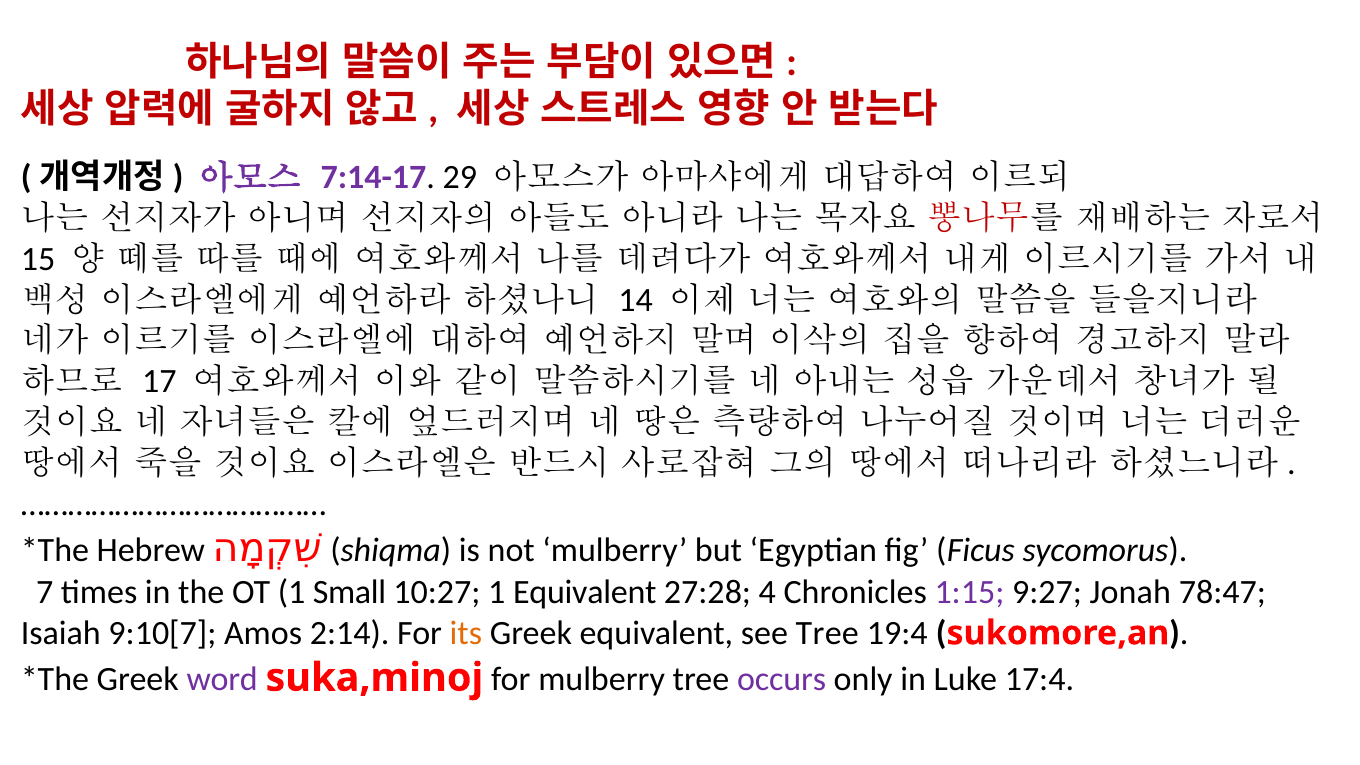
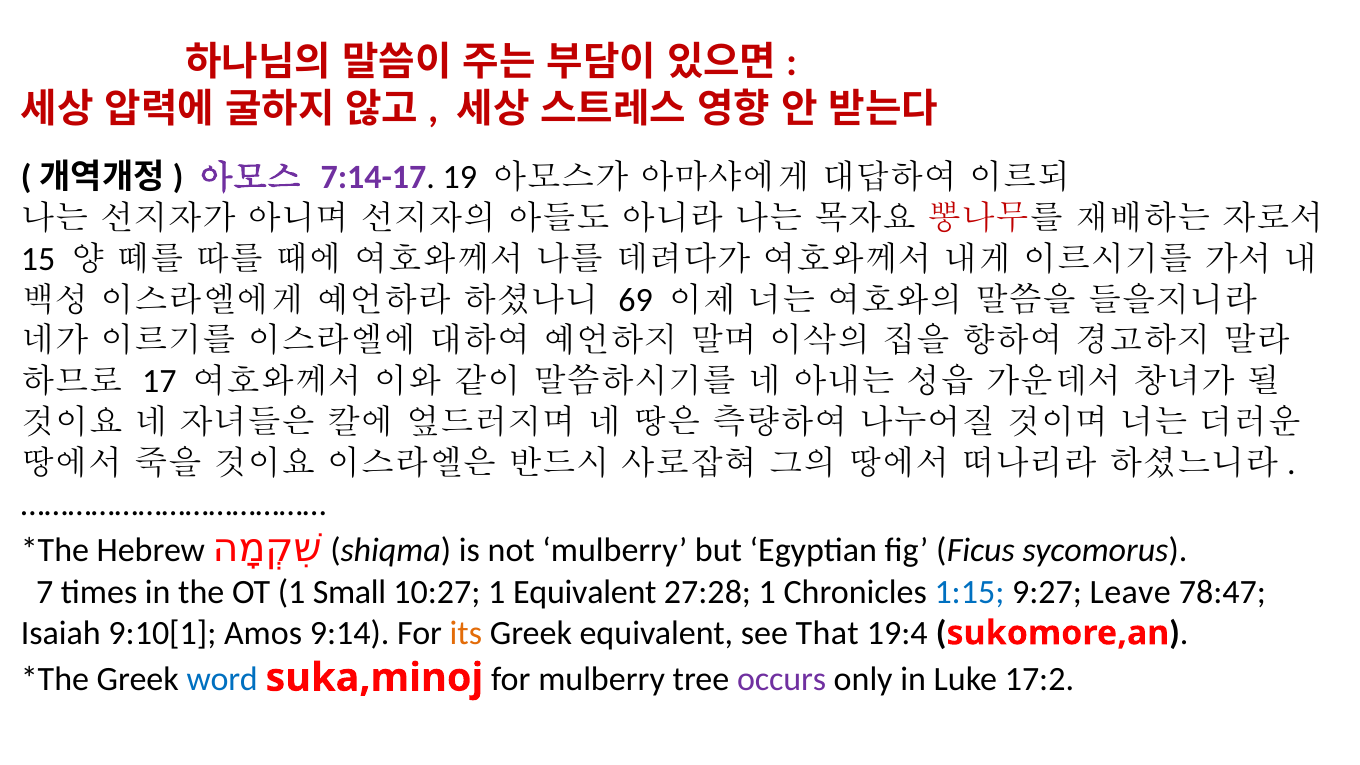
29: 29 -> 19 (460, 178)
14: 14 -> 69 (636, 300)
27:28 4: 4 -> 1 (767, 592)
1:15 colour: purple -> blue (969, 592)
Jonah: Jonah -> Leave (1130, 592)
9:10[7: 9:10[7 -> 9:10[1 (162, 633)
2:14: 2:14 -> 9:14 (350, 633)
see Tree: Tree -> That (827, 633)
word colour: purple -> blue (222, 680)
17:4: 17:4 -> 17:2 (1039, 680)
